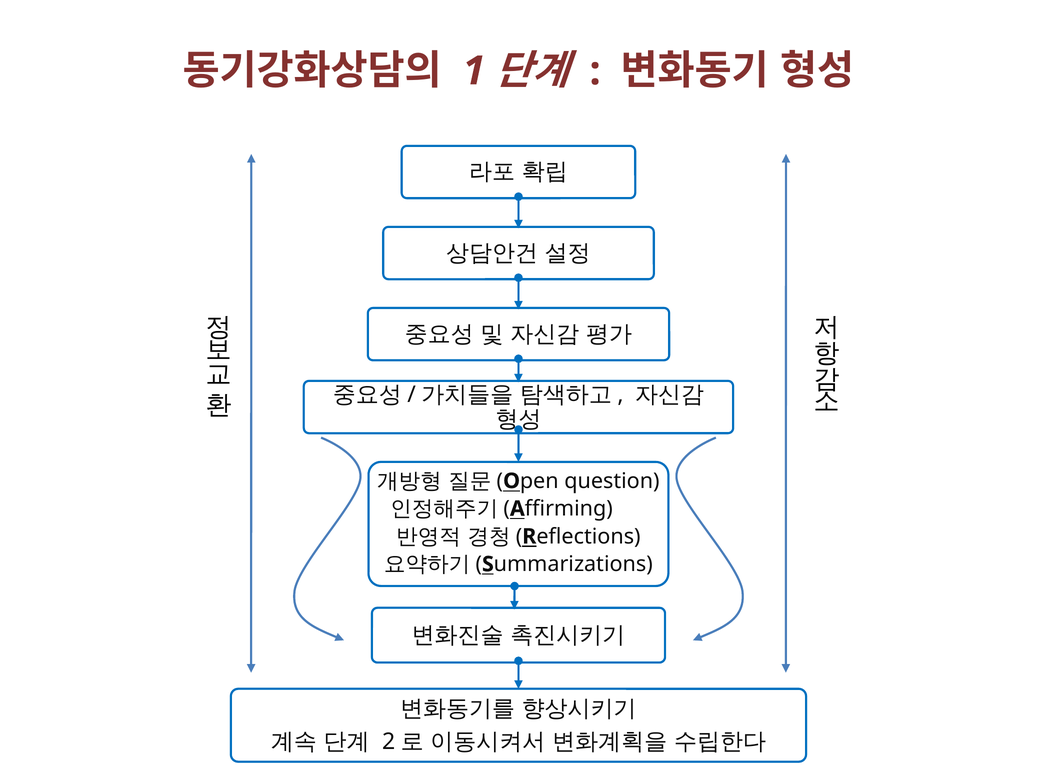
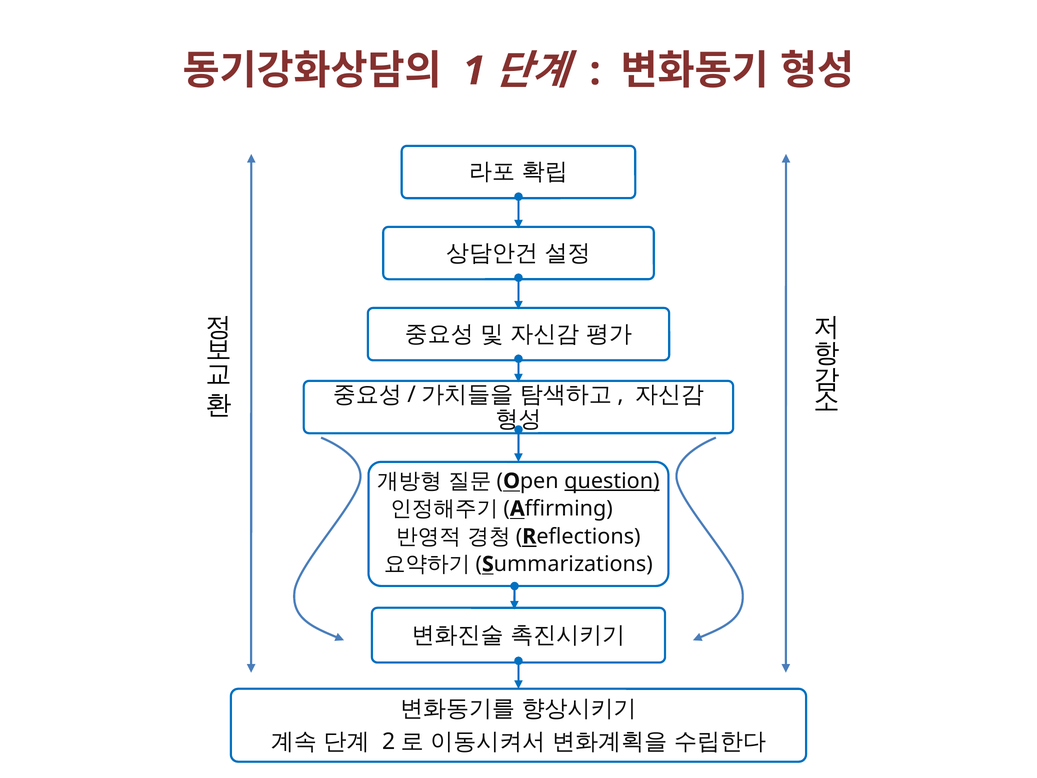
question underline: none -> present (612, 481)
